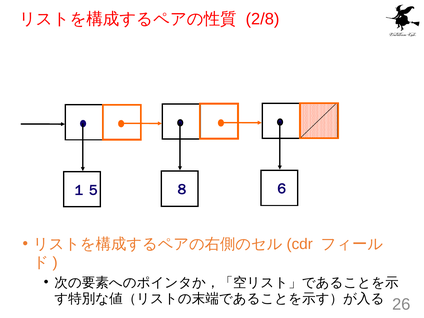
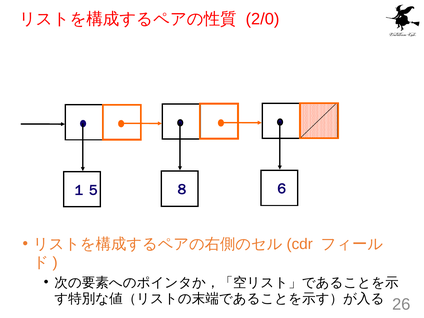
2/8: 2/8 -> 2/0 (262, 19)
